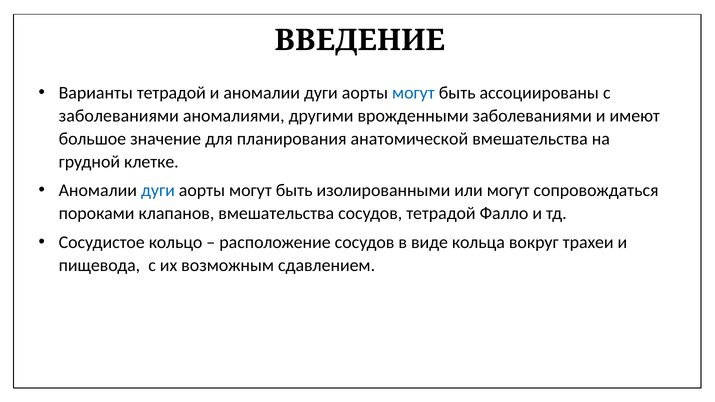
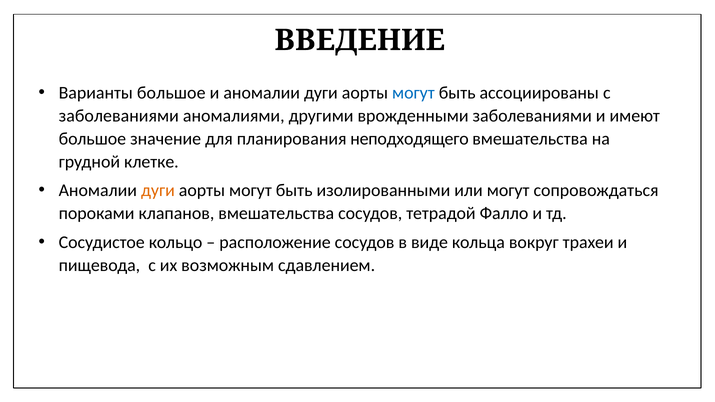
Варианты тетрадой: тетрадой -> большое (171, 93)
анатомической: анатомической -> неподходящего (409, 139)
дуги colour: blue -> orange (158, 191)
